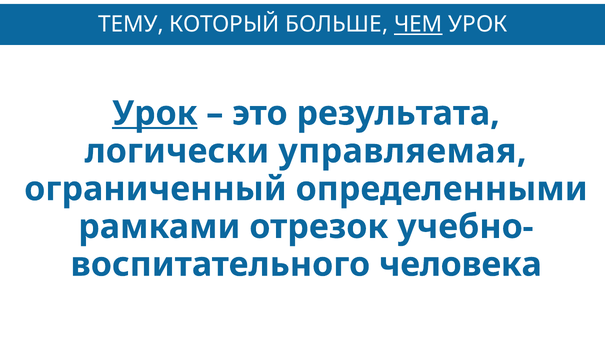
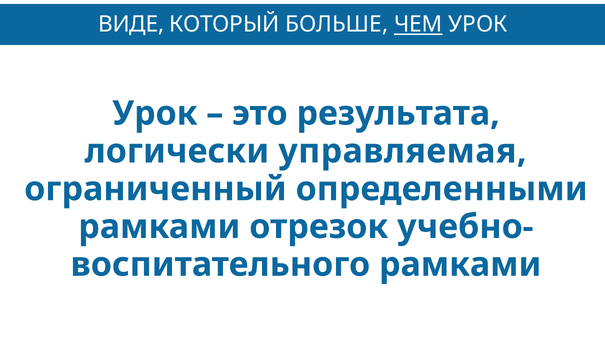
ТЕМУ: ТЕМУ -> ВИДЕ (131, 24)
Урок underline: present -> none (155, 114)
человека: человека -> рамками (460, 265)
